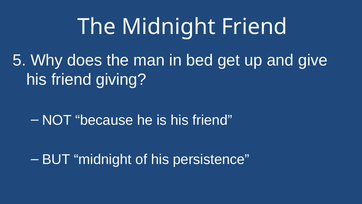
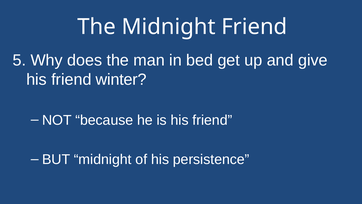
giving: giving -> winter (121, 79)
